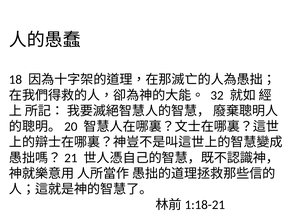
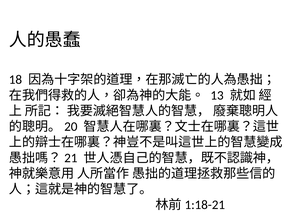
32: 32 -> 13 (217, 95)
